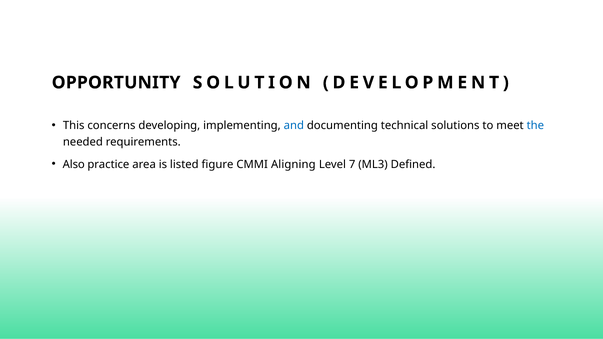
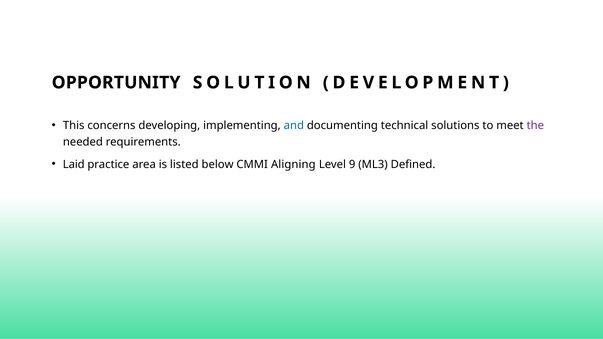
the colour: blue -> purple (535, 126)
Also: Also -> Laid (74, 164)
figure: figure -> below (218, 164)
7: 7 -> 9 (352, 164)
